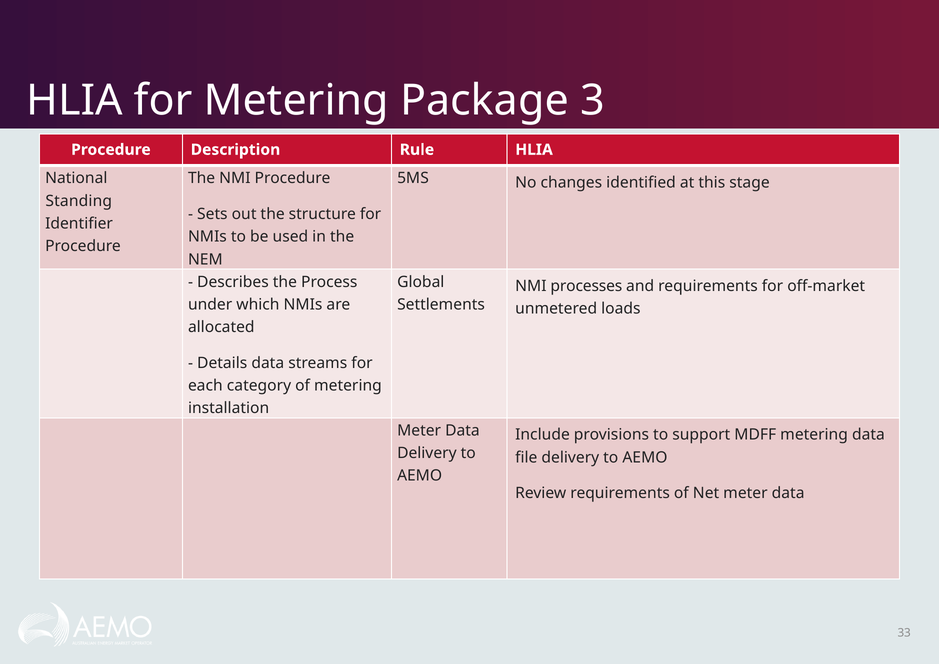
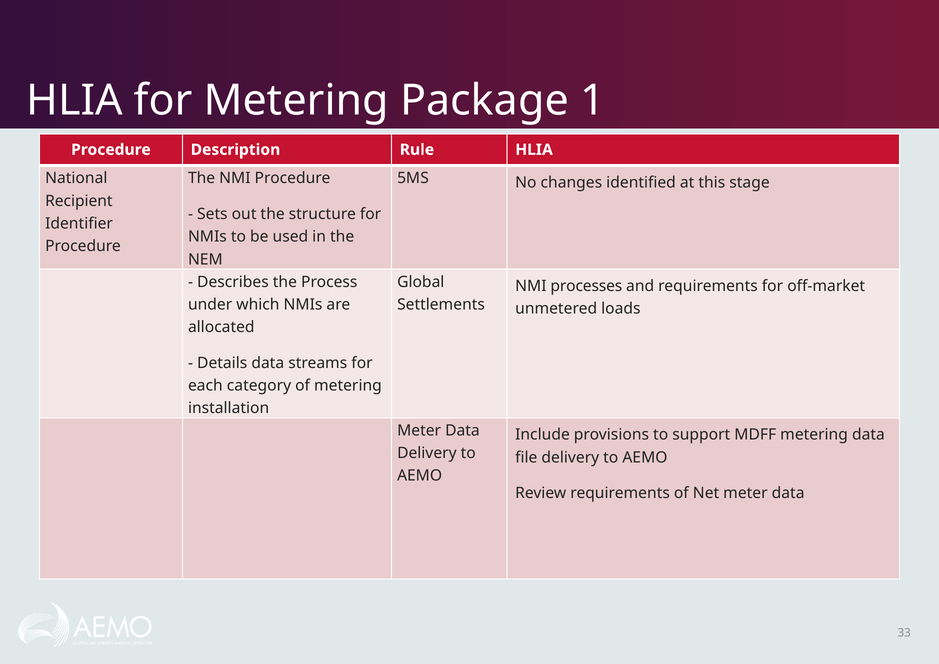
3: 3 -> 1 (592, 101)
Standing: Standing -> Recipient (79, 201)
